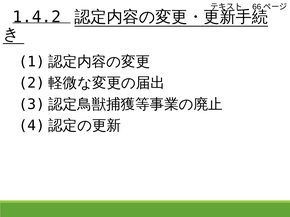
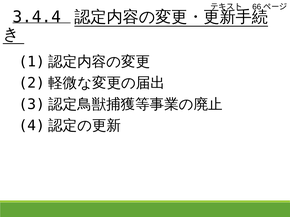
1.4.2: 1.4.2 -> 3.4.4 (37, 17)
